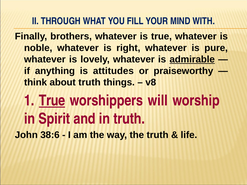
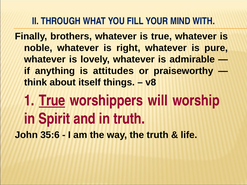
admirable underline: present -> none (192, 59)
about truth: truth -> itself (90, 82)
38:6: 38:6 -> 35:6 (50, 135)
